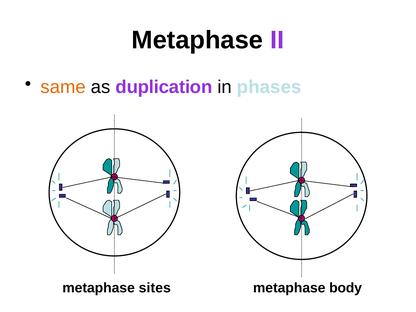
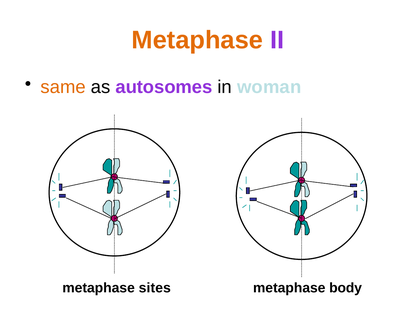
Metaphase colour: black -> orange (197, 40)
duplication: duplication -> autosomes (164, 87)
phases: phases -> woman (269, 87)
